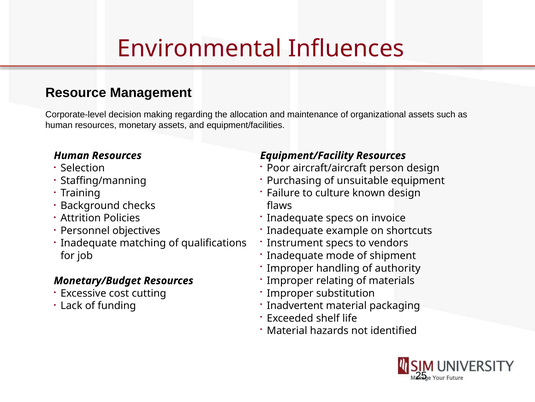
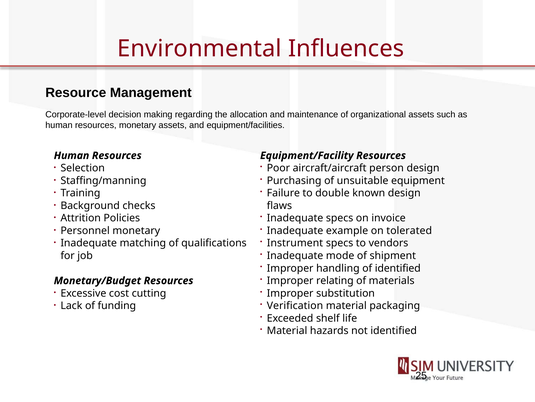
culture: culture -> double (332, 193)
Personnel objectives: objectives -> monetary (136, 230)
shortcuts: shortcuts -> tolerated (409, 230)
of authority: authority -> identified (398, 268)
Inadvertent: Inadvertent -> Verification (295, 305)
